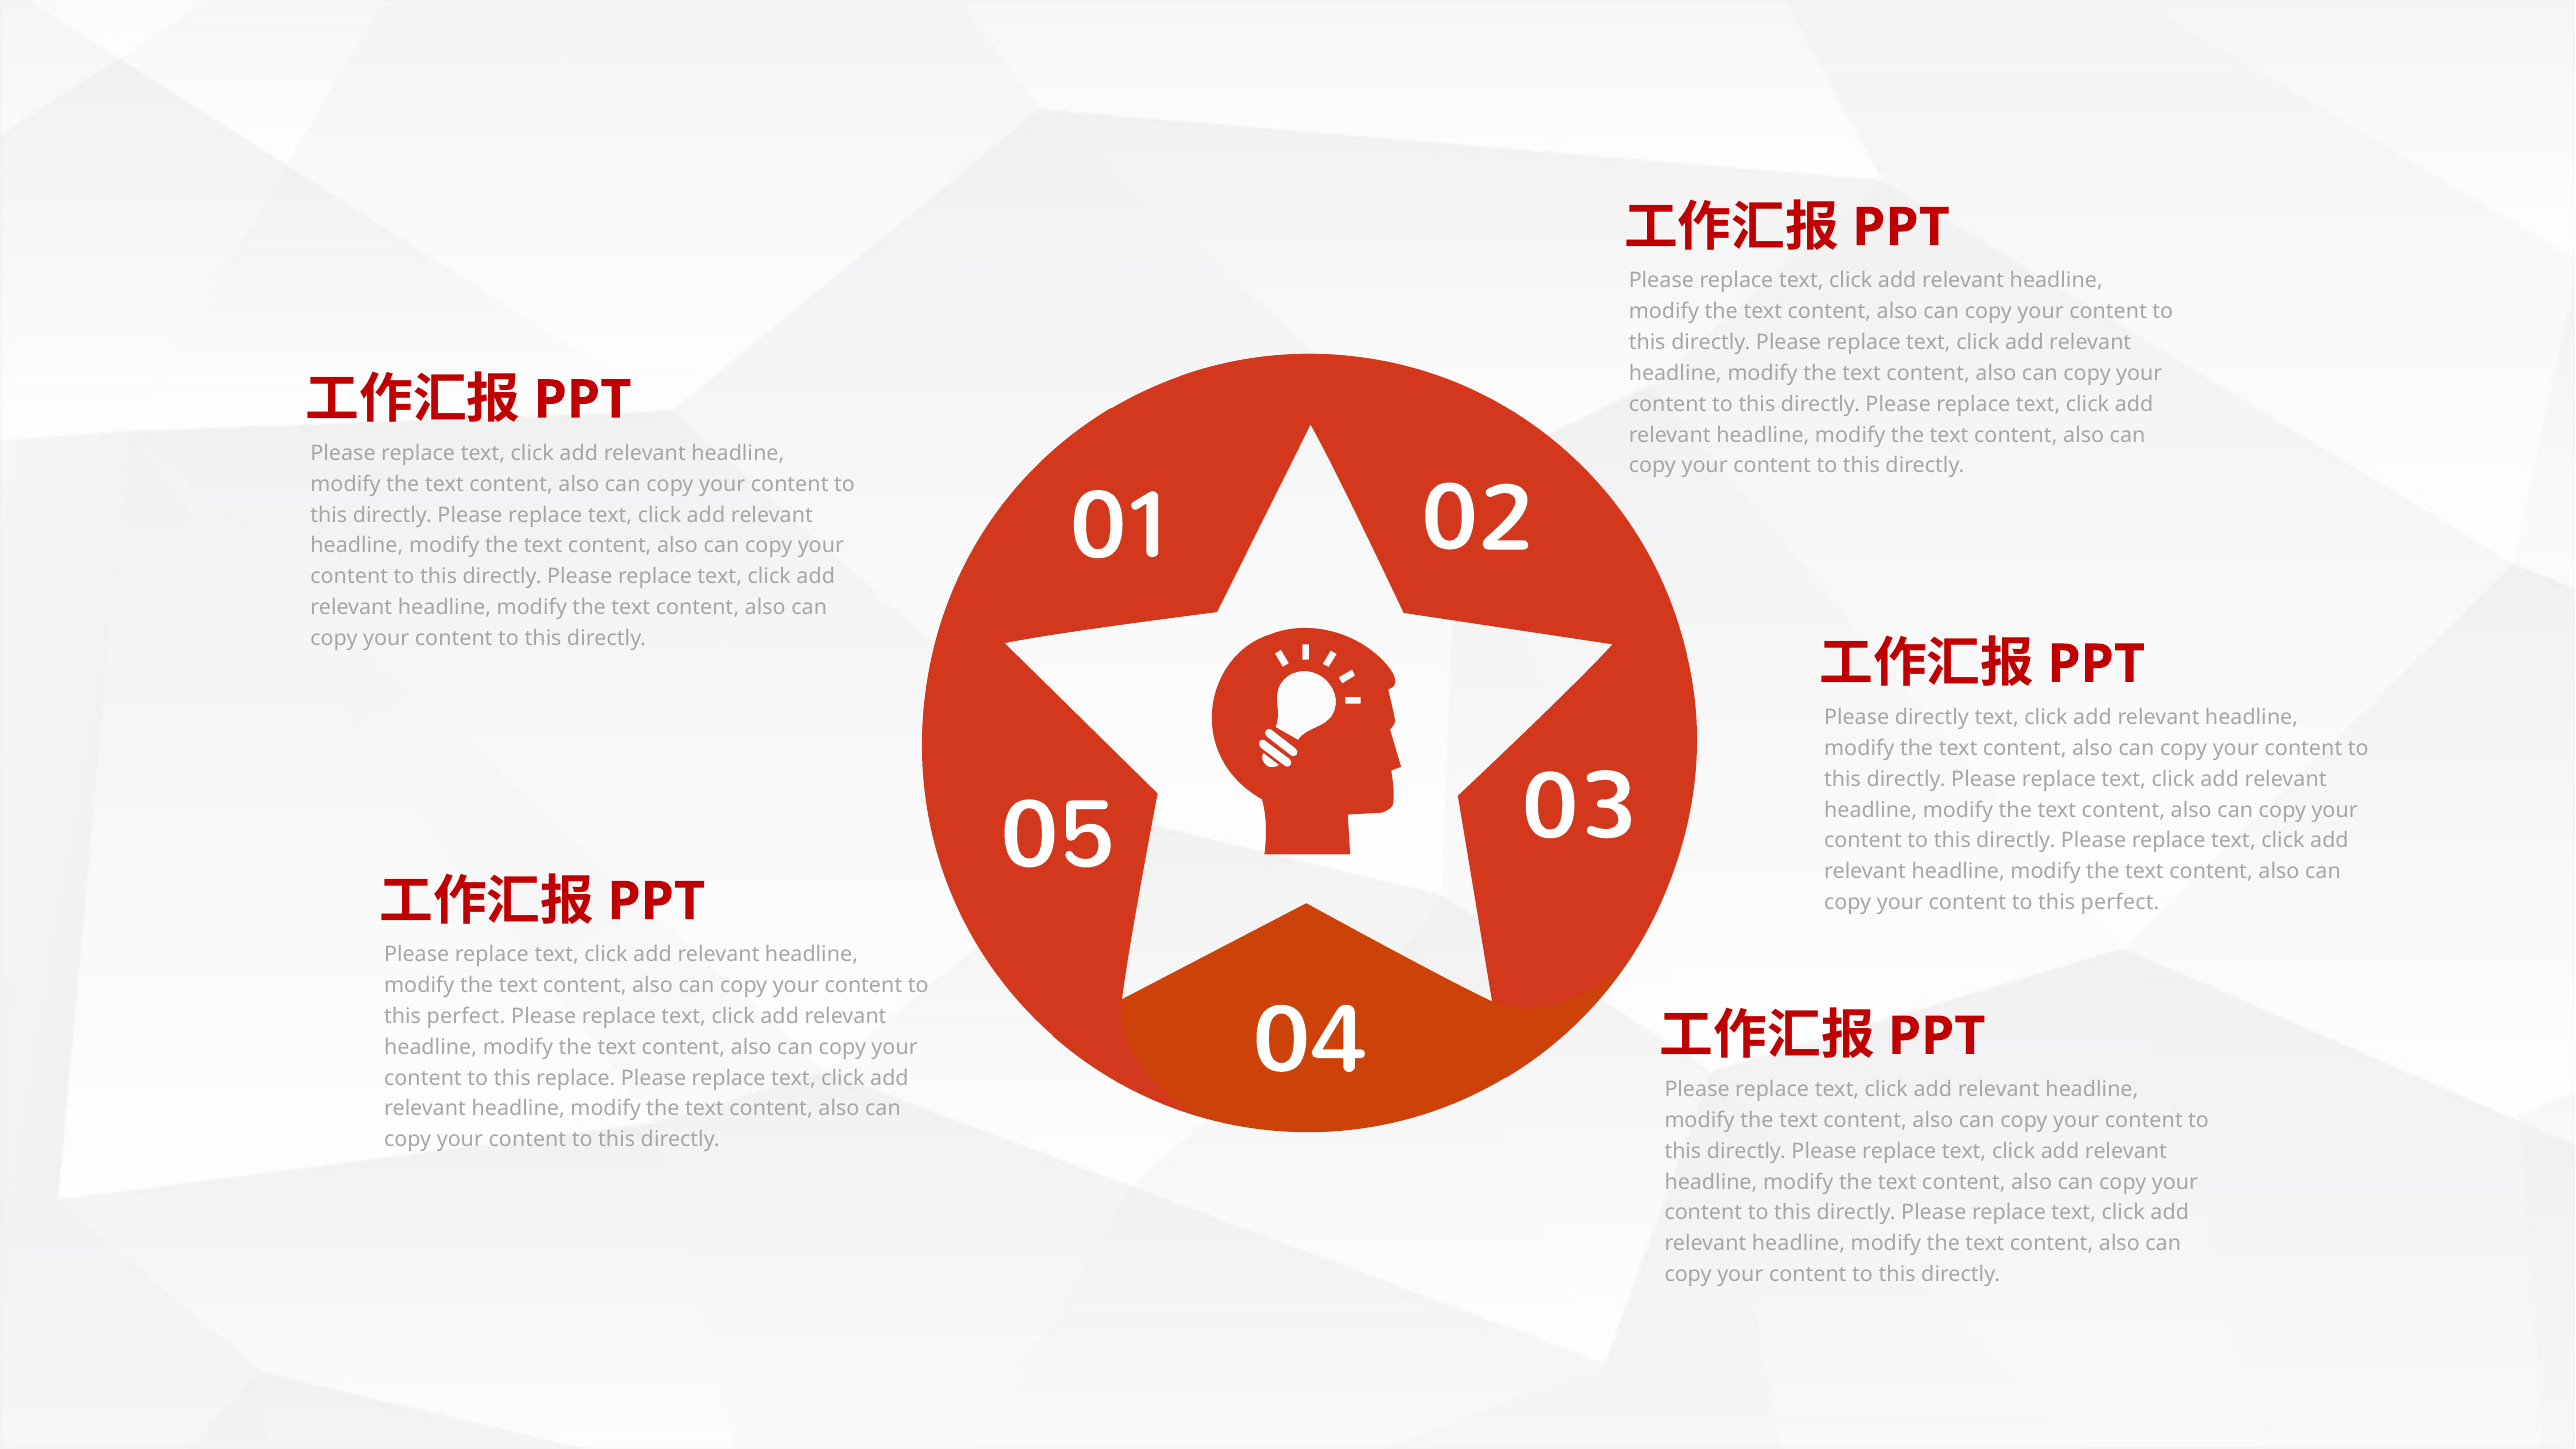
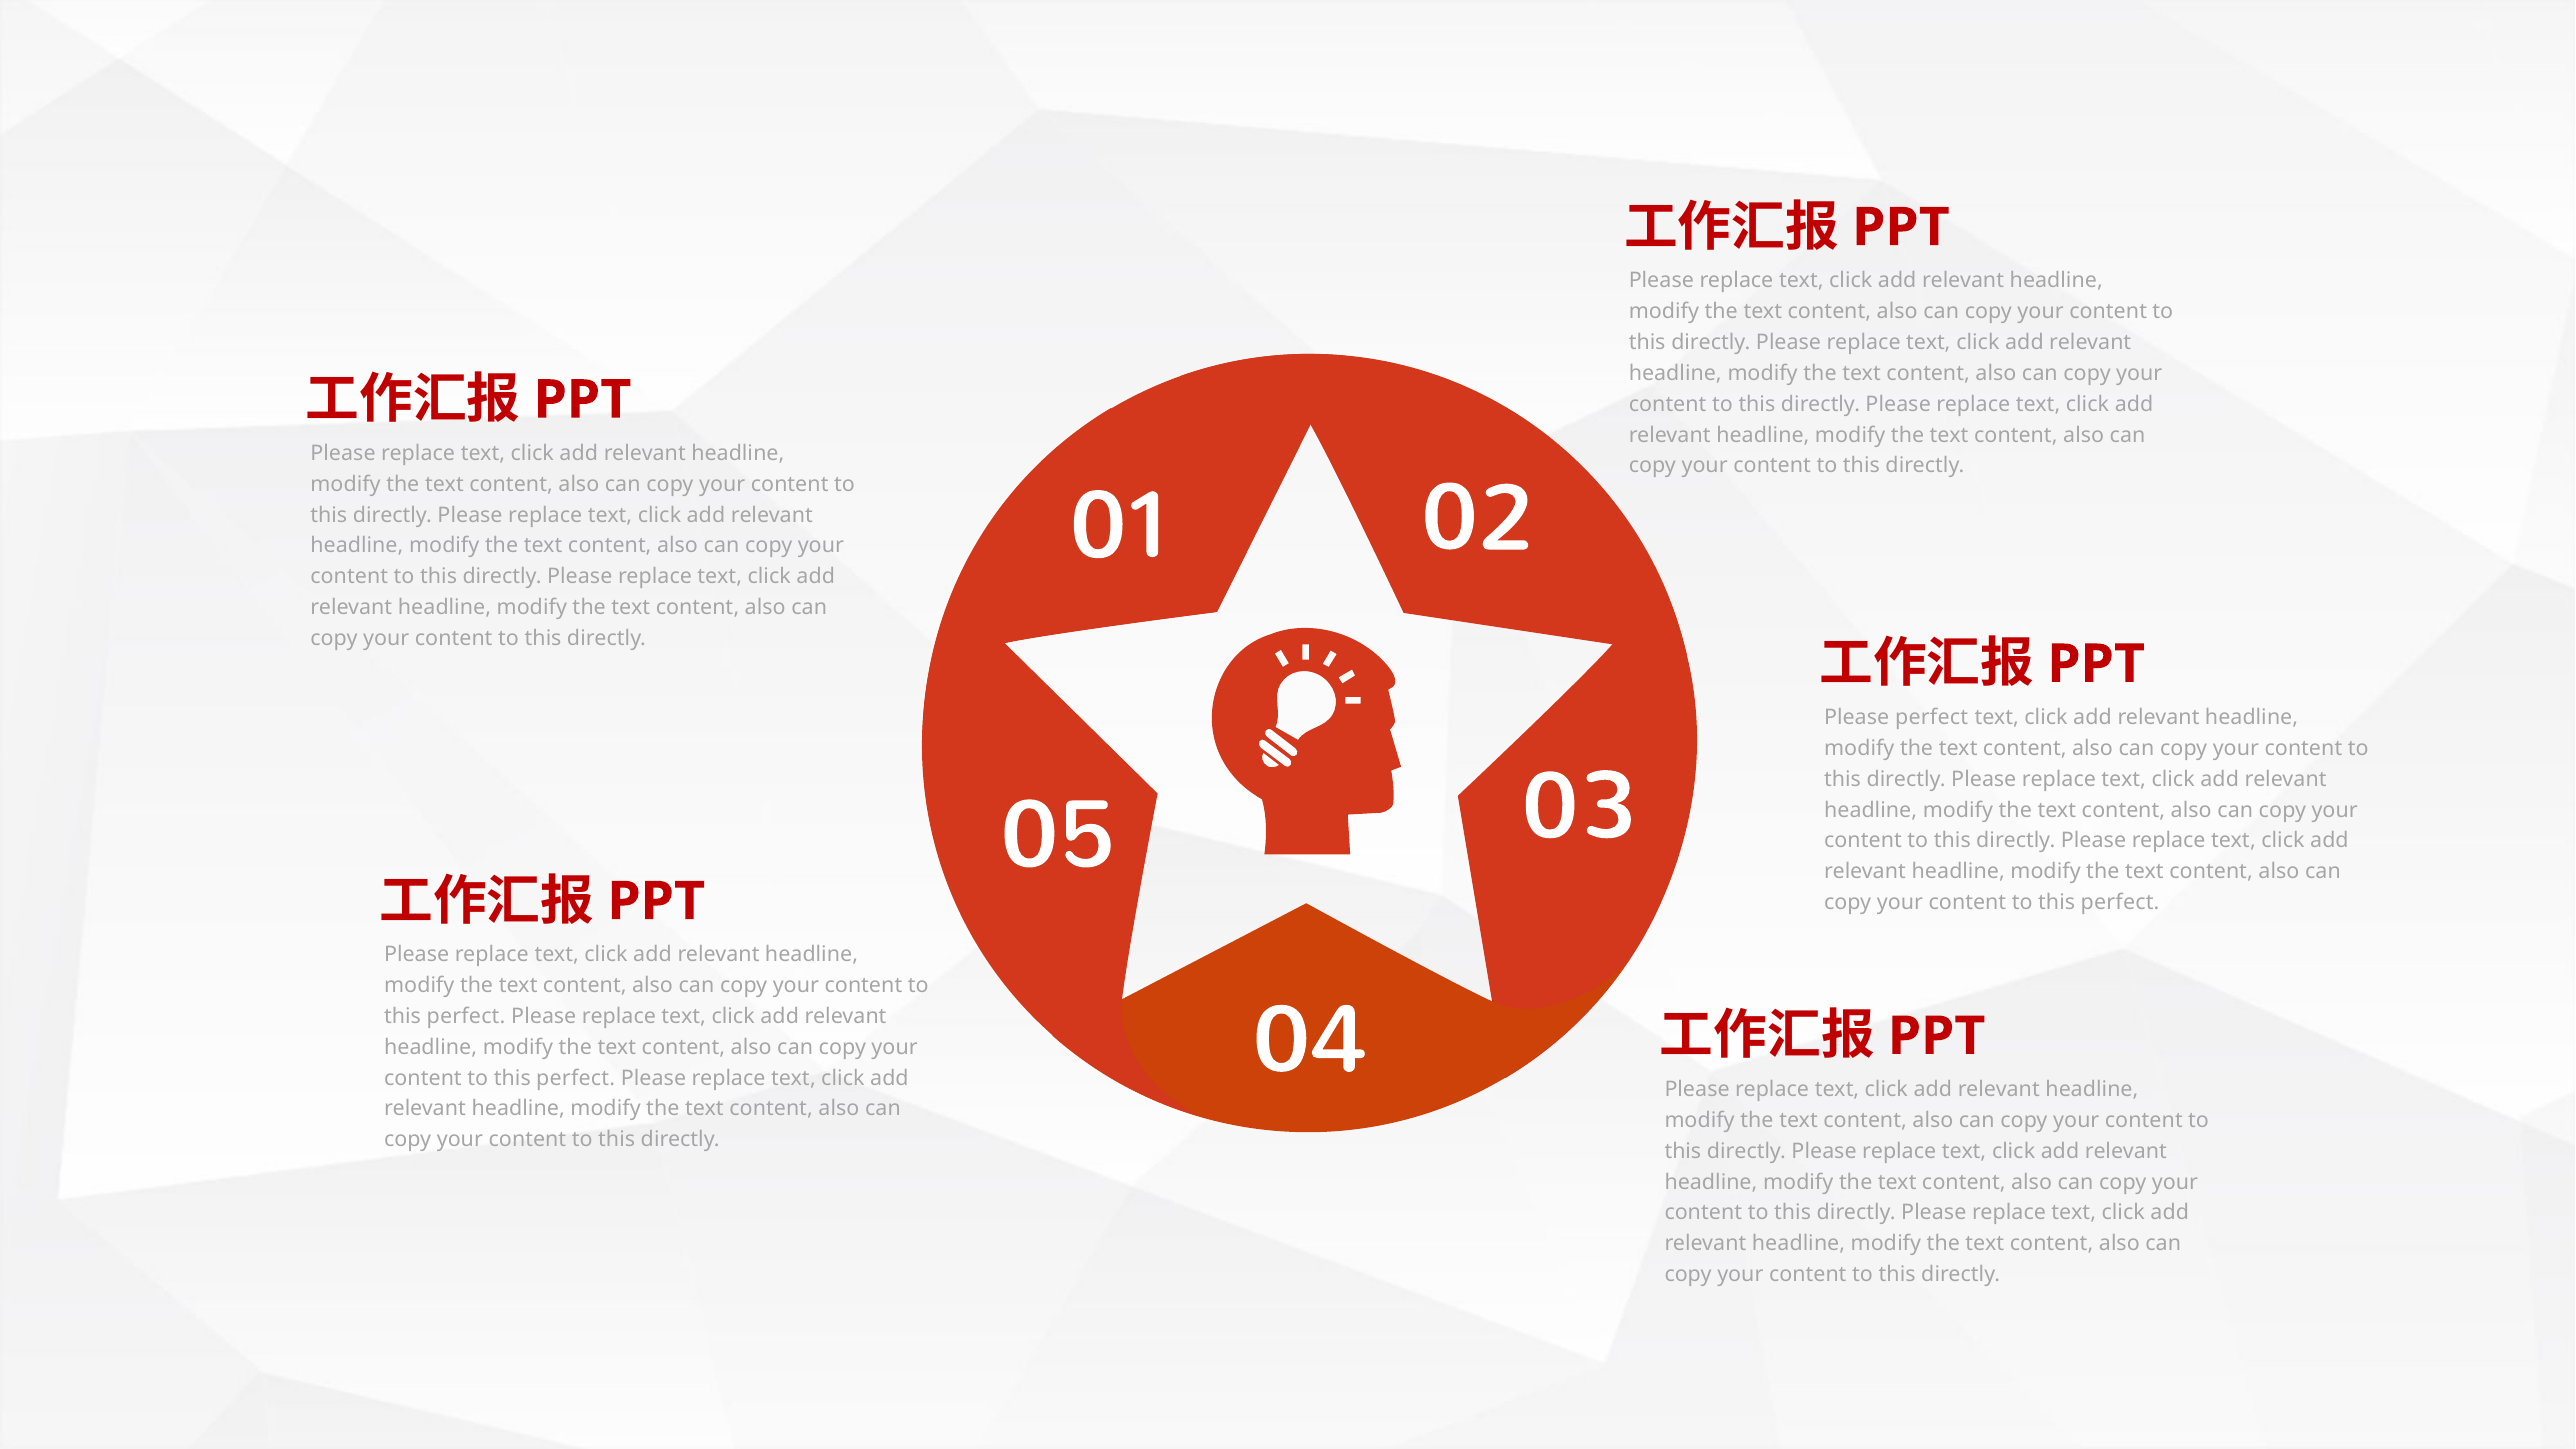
Please directly: directly -> perfect (1932, 718)
replace: replace -> perfect (576, 1078)
